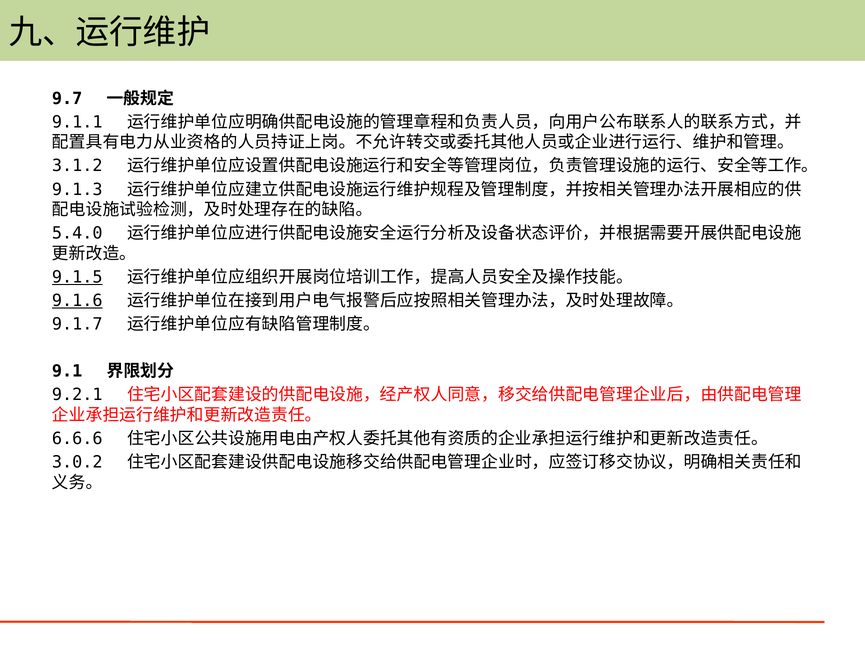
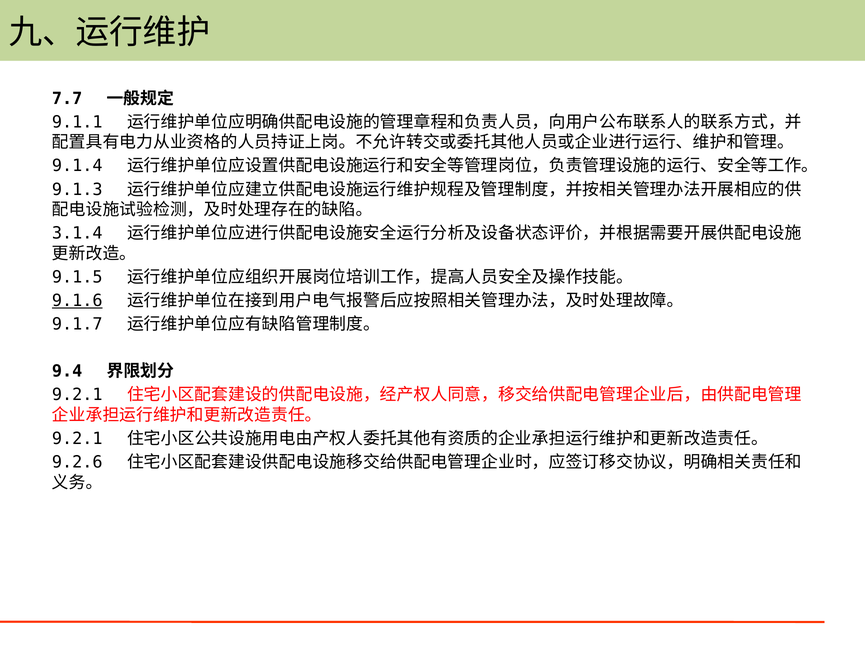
9.7: 9.7 -> 7.7 (67, 99)
3.1.2: 3.1.2 -> 9.1.4 (77, 166)
5.4.0: 5.4.0 -> 3.1.4 (77, 233)
9.1.5 underline: present -> none (77, 277)
9.1: 9.1 -> 9.4 (67, 371)
6.6.6: 6.6.6 -> 9.2.1 (77, 439)
3.0.2: 3.0.2 -> 9.2.6 (77, 462)
